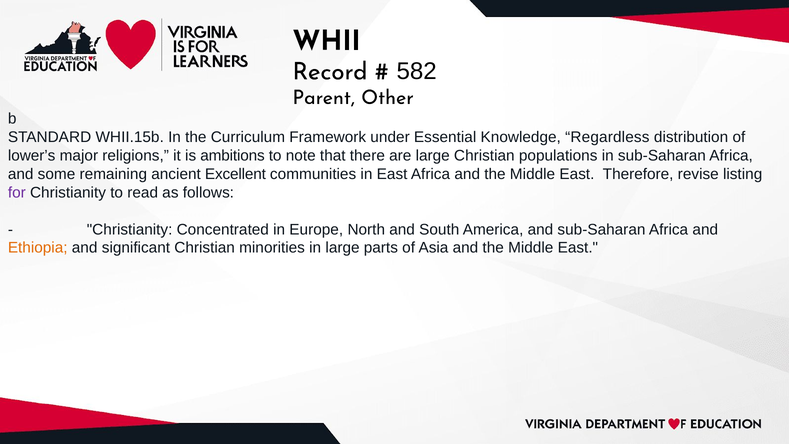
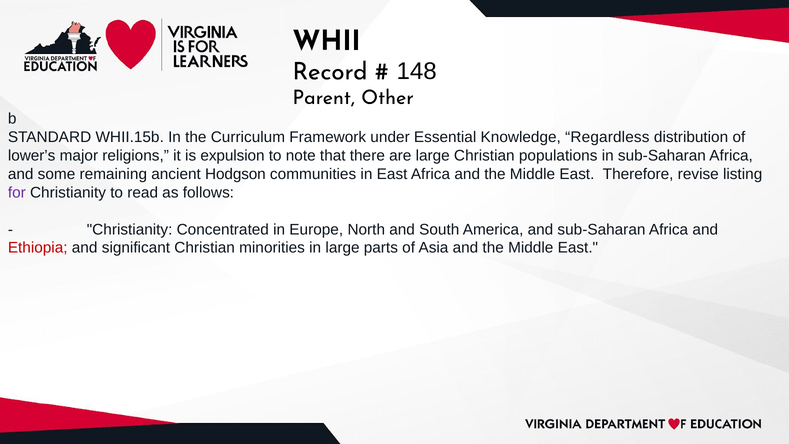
582: 582 -> 148 (417, 71)
ambitions: ambitions -> expulsion (233, 156)
Excellent: Excellent -> Hodgson (235, 174)
Ethiopia colour: orange -> red (38, 248)
